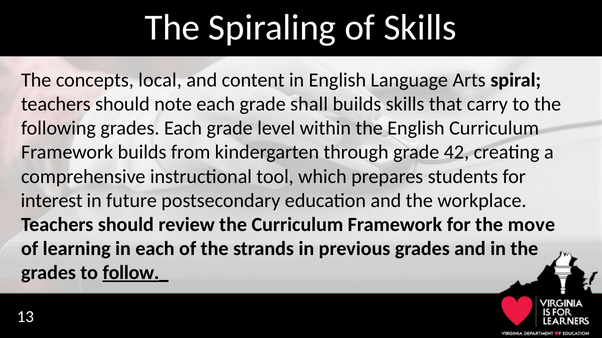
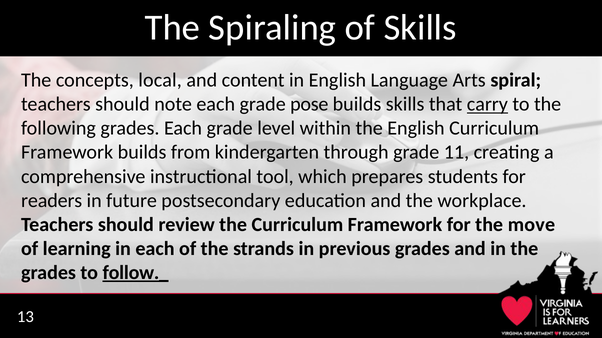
shall: shall -> pose (309, 105)
carry underline: none -> present (487, 105)
42: 42 -> 11 (456, 153)
interest: interest -> readers (52, 201)
